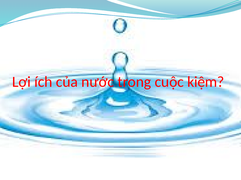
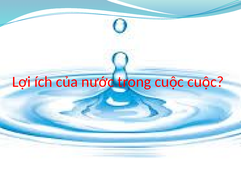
cuộc kiệm: kiệm -> cuộc (206, 82)
